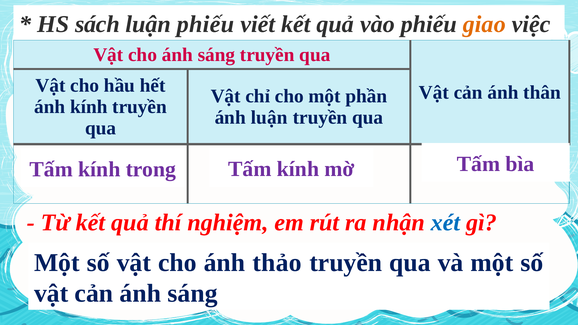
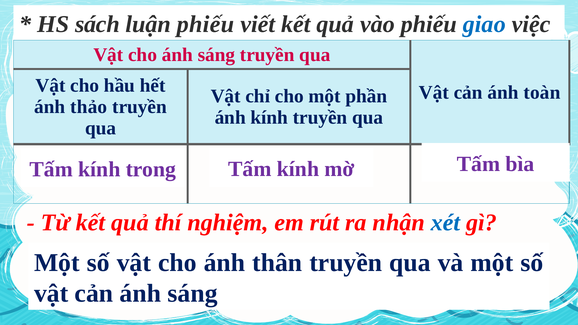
giao colour: orange -> blue (484, 24)
thân: thân -> toàn (542, 92)
ánh kính: kính -> thảo (89, 107)
ánh luận: luận -> kính (269, 117)
thảo: thảo -> thân (277, 263)
